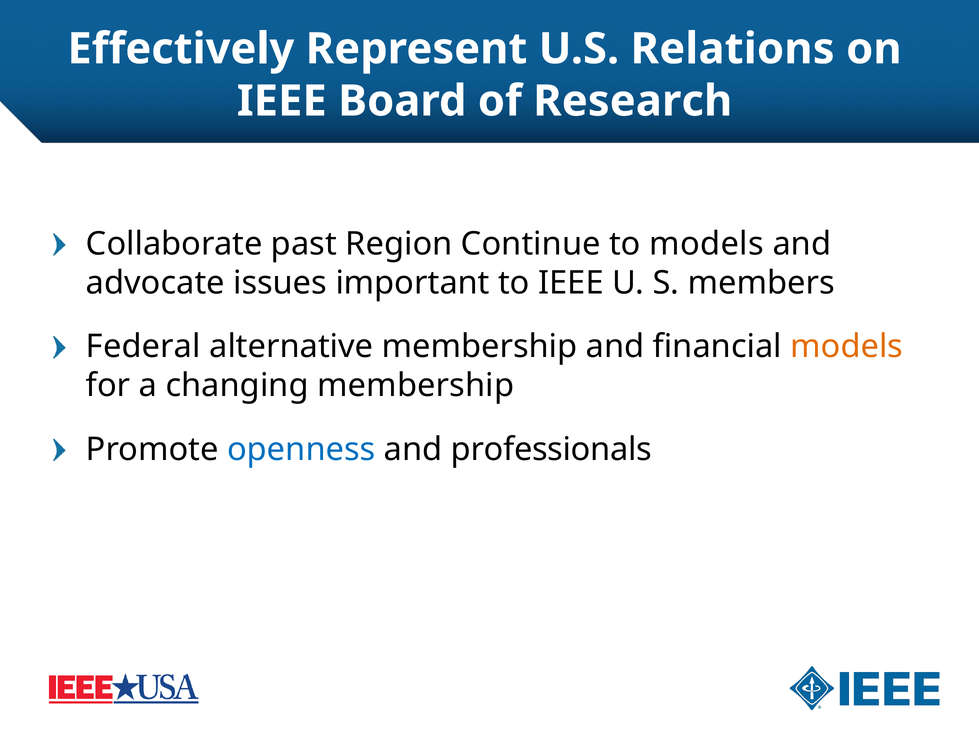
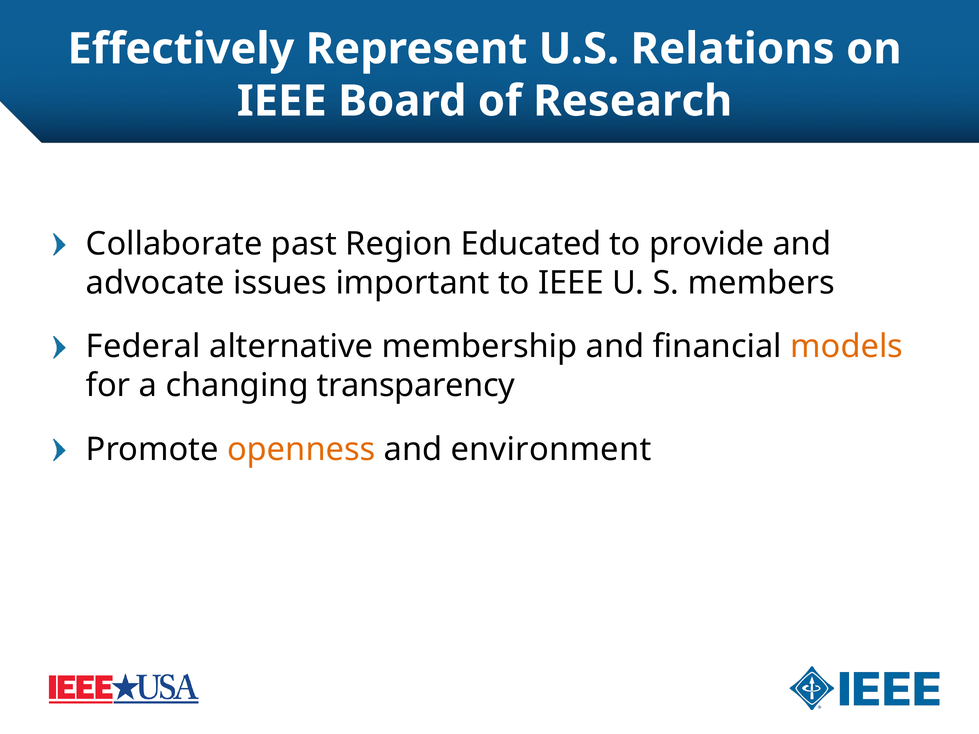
Continue: Continue -> Educated (531, 244)
to models: models -> provide (707, 244)
changing membership: membership -> transparency (416, 386)
openness colour: blue -> orange (301, 449)
professionals: professionals -> environment (551, 449)
